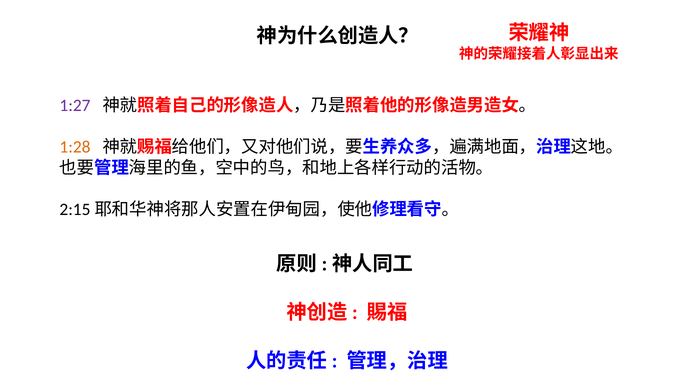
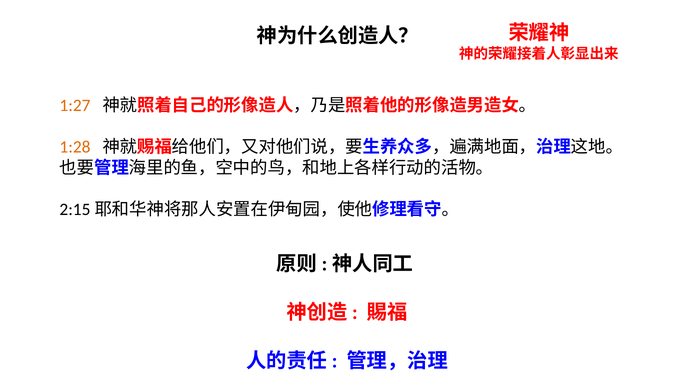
1:27 colour: purple -> orange (75, 105)
